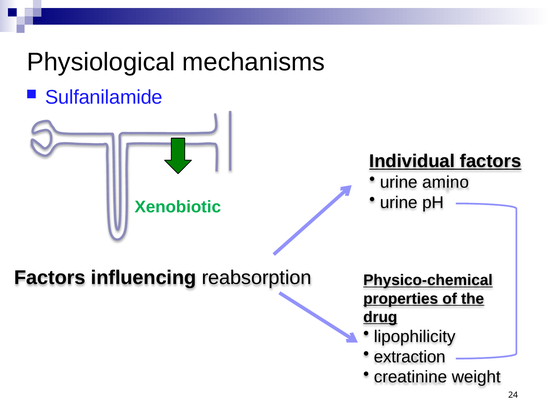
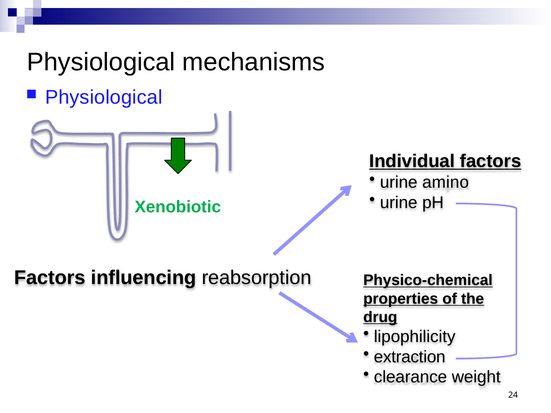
Sulfanilamide: Sulfanilamide -> Physiological (104, 97)
creatinine: creatinine -> clearance (411, 377)
